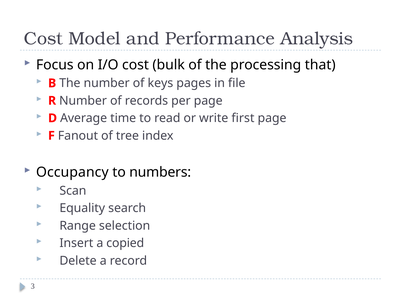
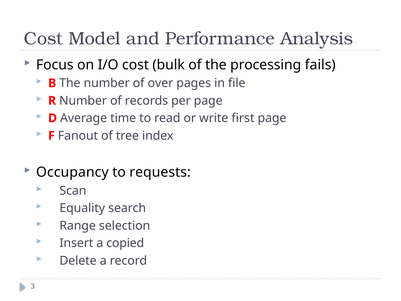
that: that -> fails (320, 65)
keys: keys -> over (160, 83)
numbers: numbers -> requests (160, 172)
